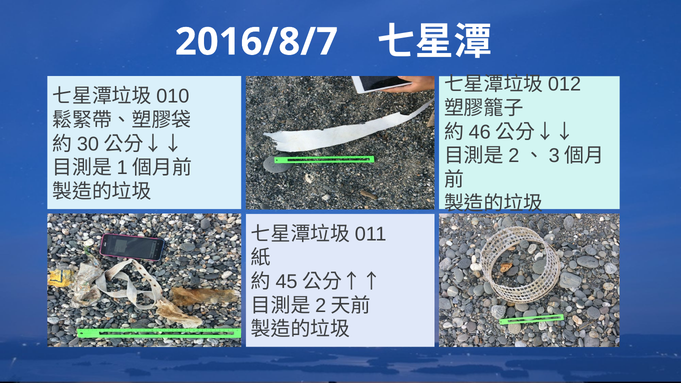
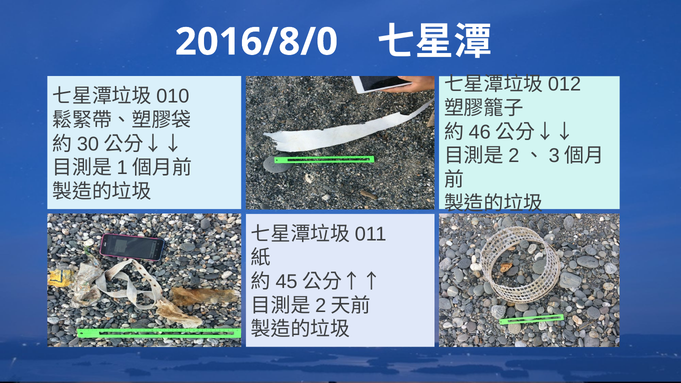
2016/8/7: 2016/8/7 -> 2016/8/0 (256, 42)
